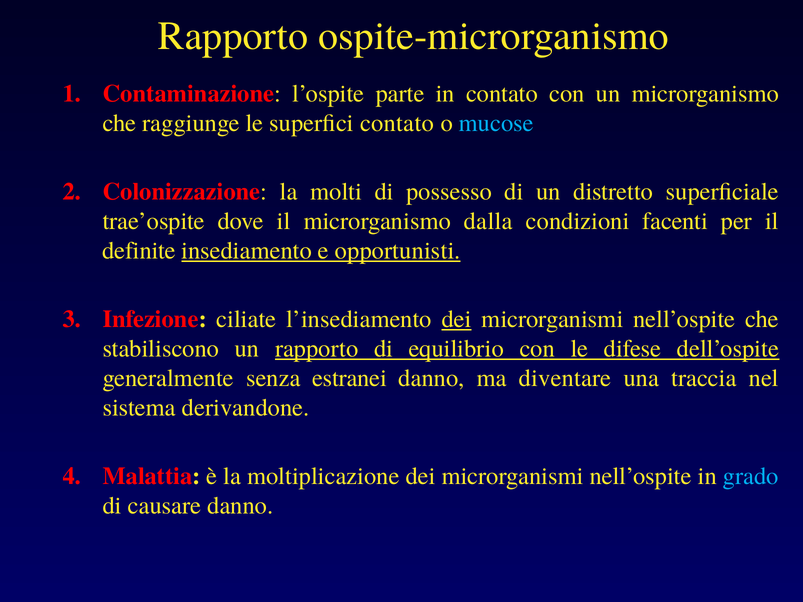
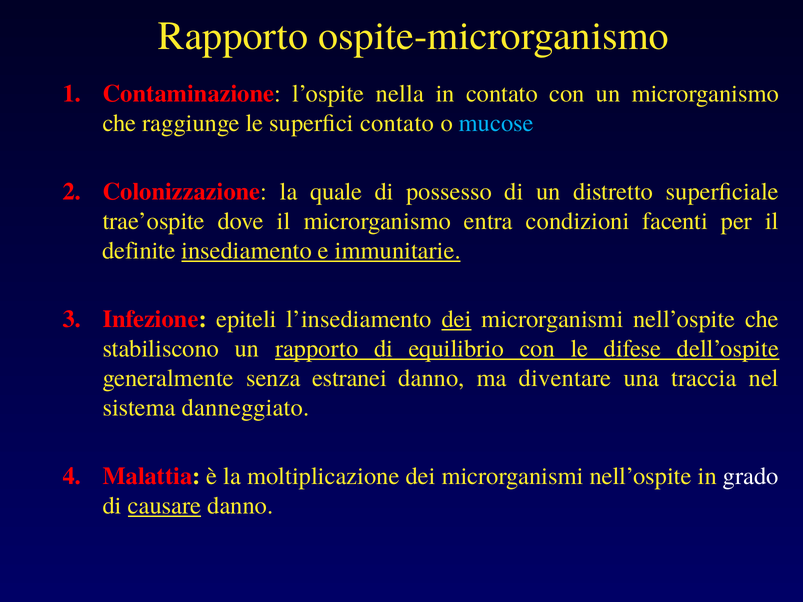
parte: parte -> nella (400, 94)
molti: molti -> quale (336, 192)
dalla: dalla -> entra (488, 221)
opportunisti: opportunisti -> immunitarie (398, 251)
ciliate: ciliate -> epiteli (246, 319)
derivandone: derivandone -> danneggiato (246, 408)
grado colour: light blue -> white (751, 476)
causare underline: none -> present (164, 506)
